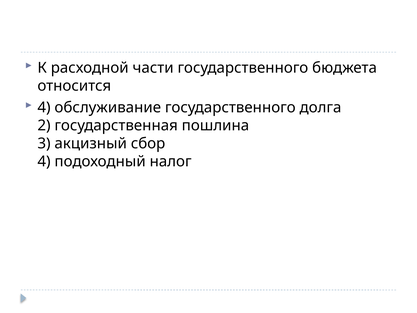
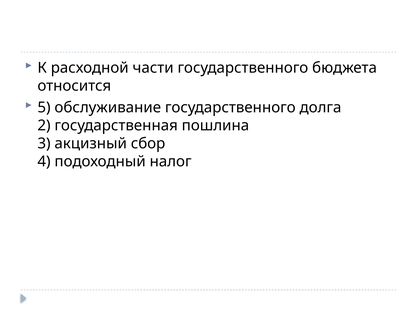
4: 4 -> 5 (44, 107)
